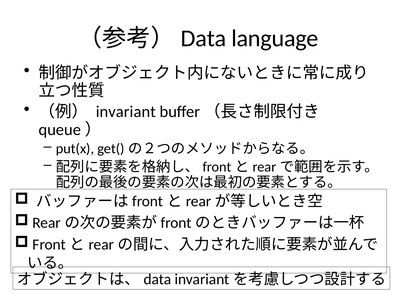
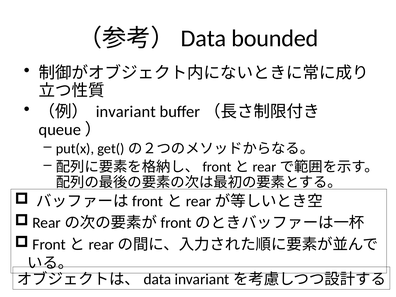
language: language -> bounded (275, 38)
